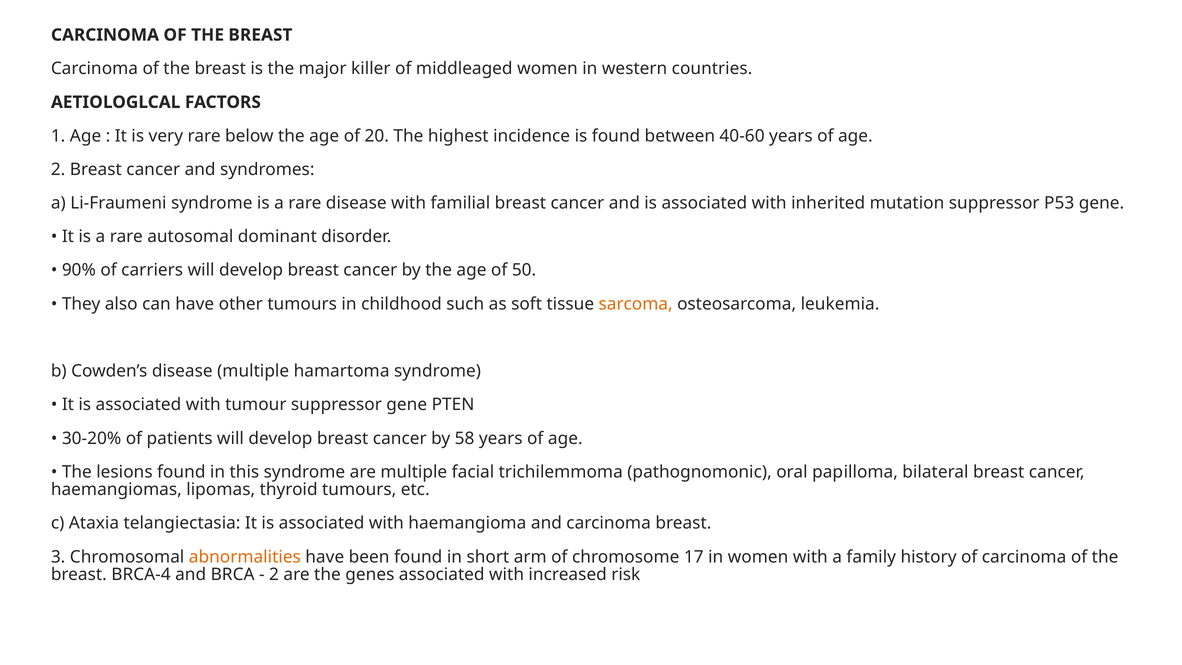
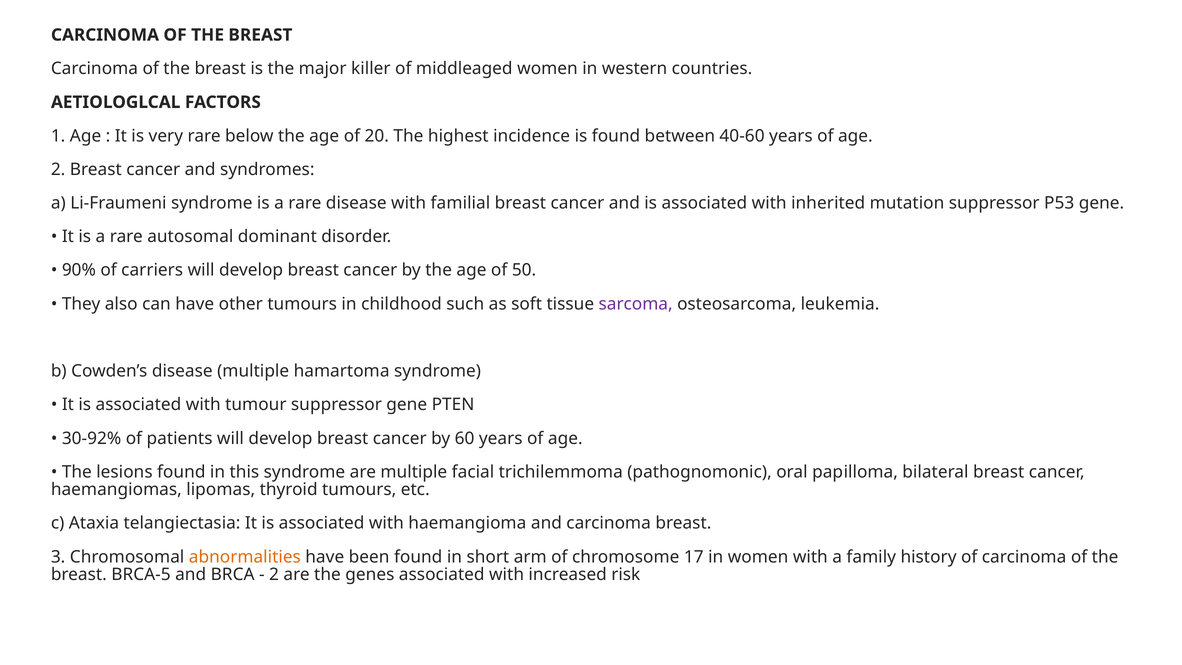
sarcoma colour: orange -> purple (636, 304)
30-20%: 30-20% -> 30-92% (92, 438)
58: 58 -> 60 (465, 438)
BRCA-4: BRCA-4 -> BRCA-5 (141, 574)
